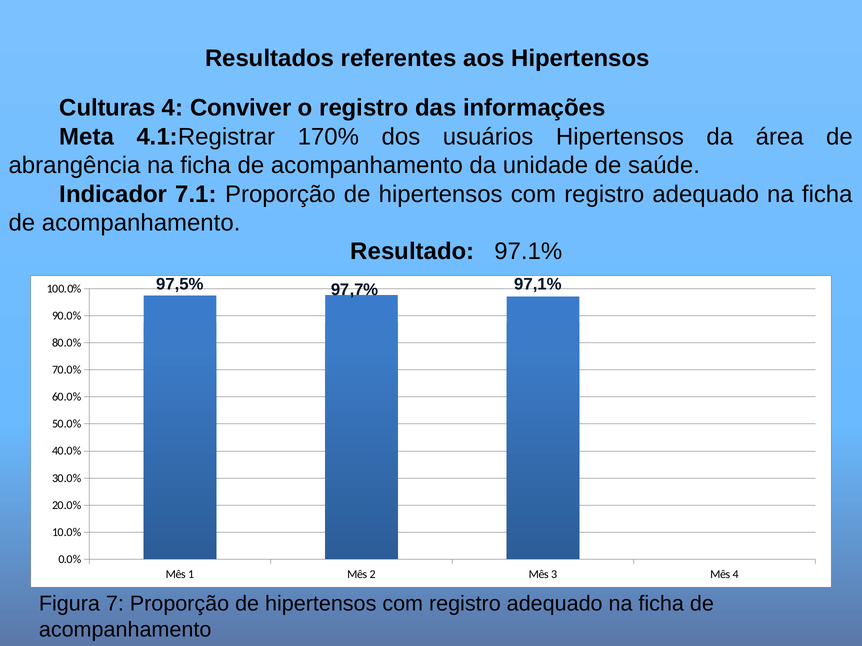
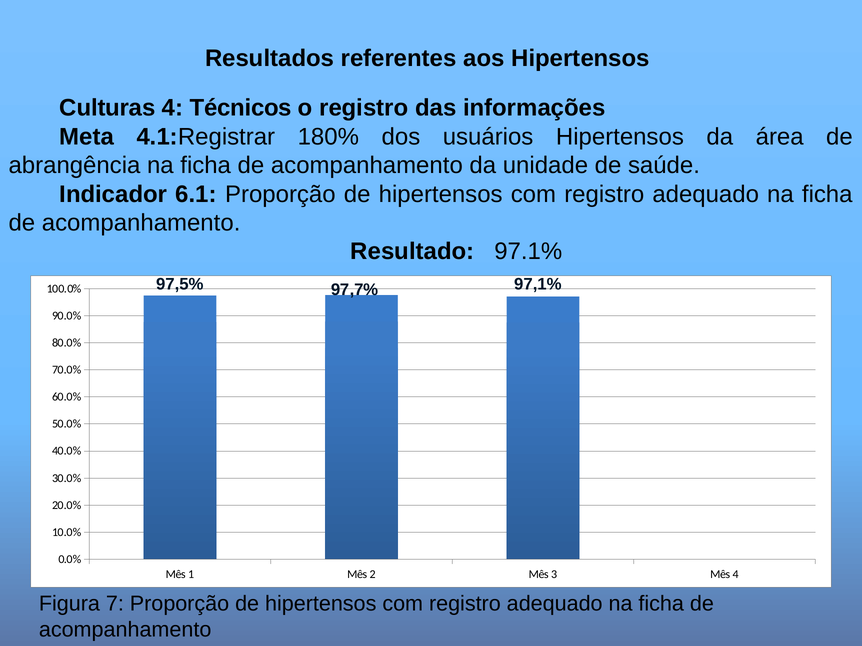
Conviver: Conviver -> Técnicos (241, 108)
170%: 170% -> 180% (328, 137)
7.1: 7.1 -> 6.1 (196, 194)
